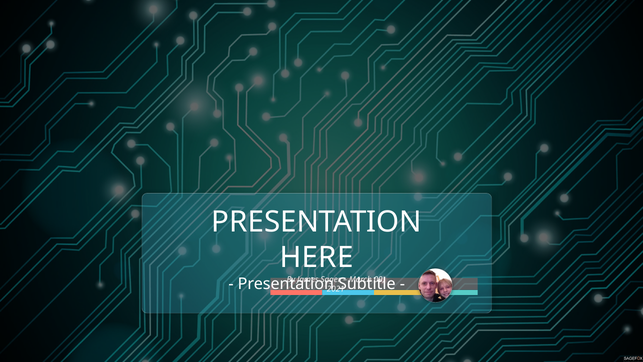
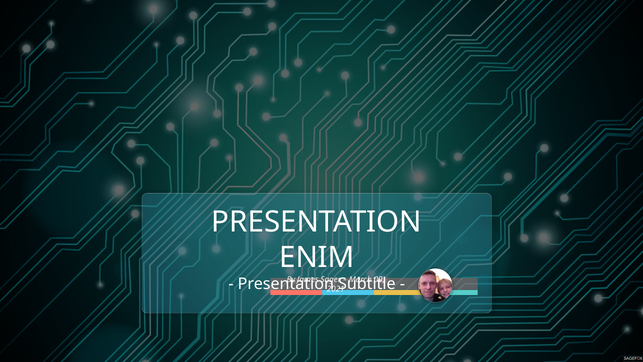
HERE: HERE -> ENIM (317, 257)
